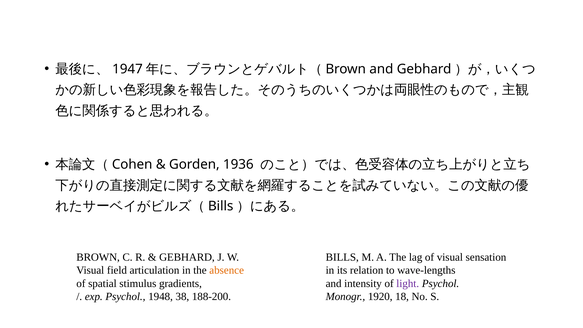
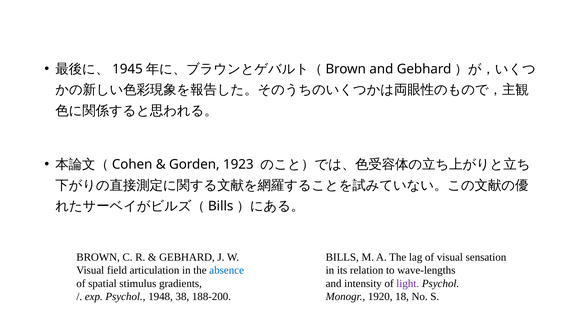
1947: 1947 -> 1945 (127, 69)
1936: 1936 -> 1923 (238, 164)
absence colour: orange -> blue (227, 270)
